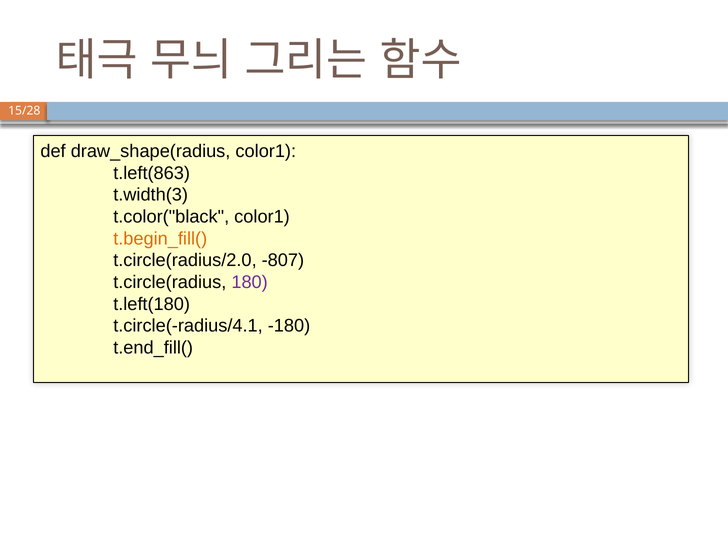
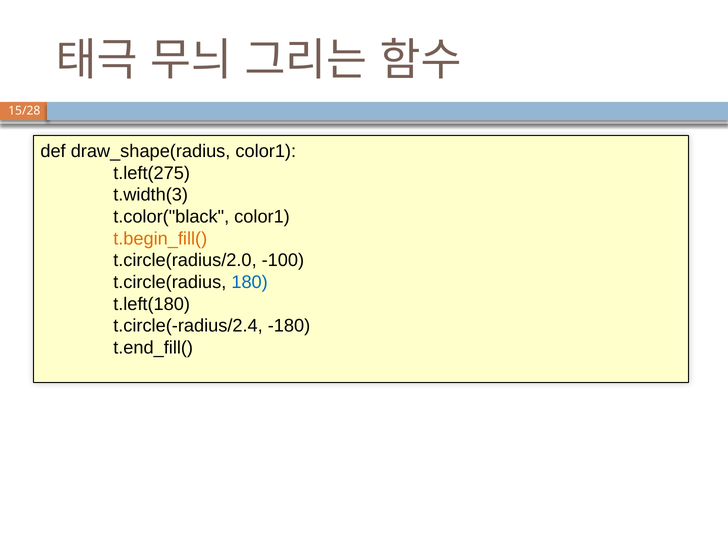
t.left(863: t.left(863 -> t.left(275 (152, 173)
-807: -807 -> -100 (283, 260)
180 colour: purple -> blue (250, 282)
t.circle(-radius/4.1: t.circle(-radius/4.1 -> t.circle(-radius/2.4 (188, 326)
